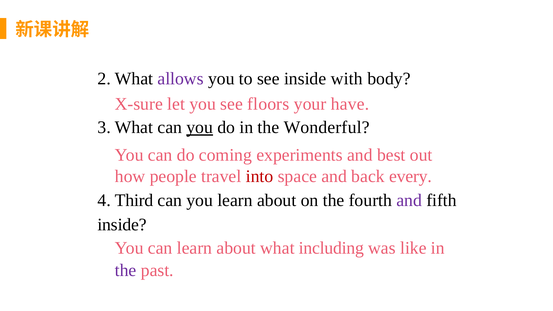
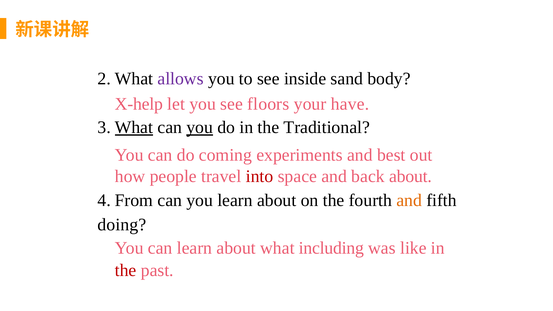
with: with -> sand (347, 79)
X-sure: X-sure -> X-help (139, 104)
What underline: none -> present (134, 127)
Wonderful: Wonderful -> Traditional (327, 127)
back every: every -> about (411, 176)
Third: Third -> From (134, 200)
and colour: purple -> orange (409, 200)
inside: inside -> doing (122, 225)
the colour: purple -> red (126, 270)
